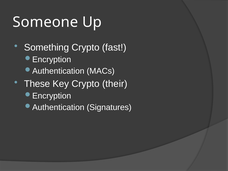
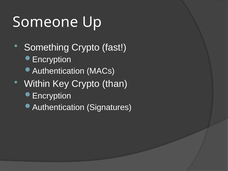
These: These -> Within (37, 84)
their: their -> than (115, 84)
